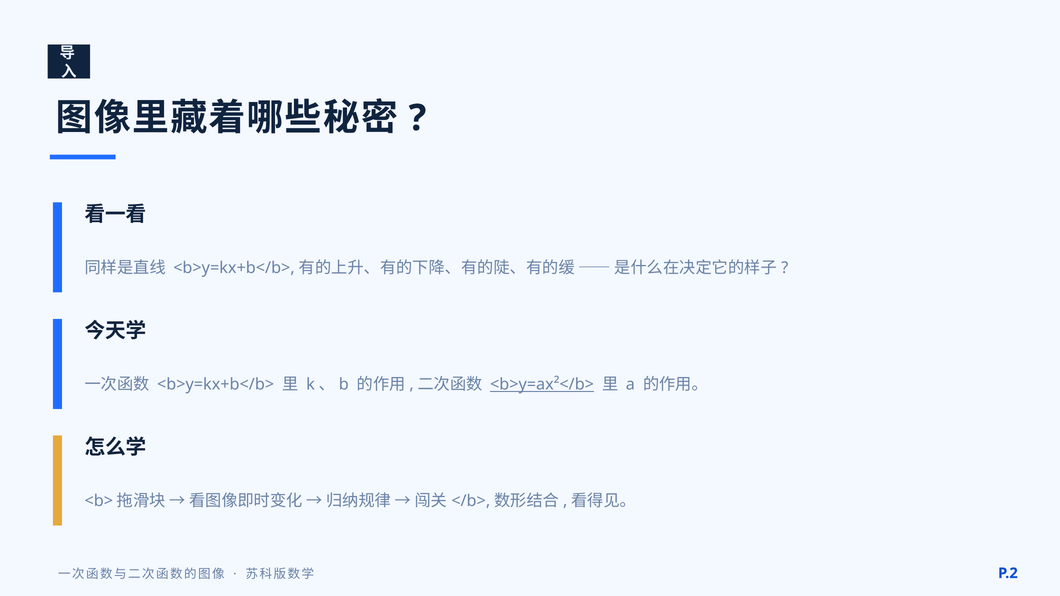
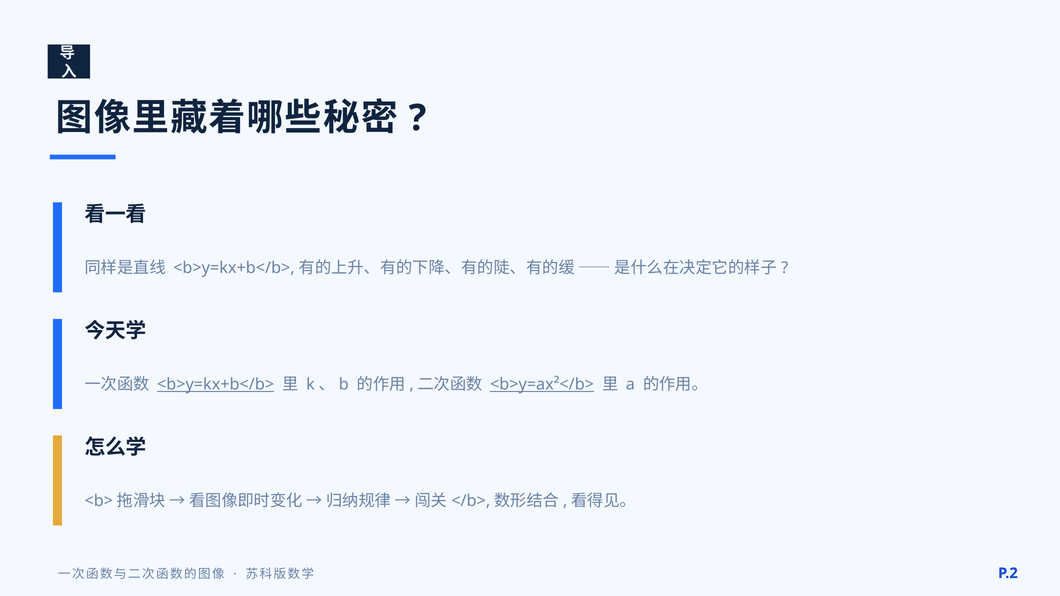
<b>y=kx+b</b> underline: none -> present (216, 385)
